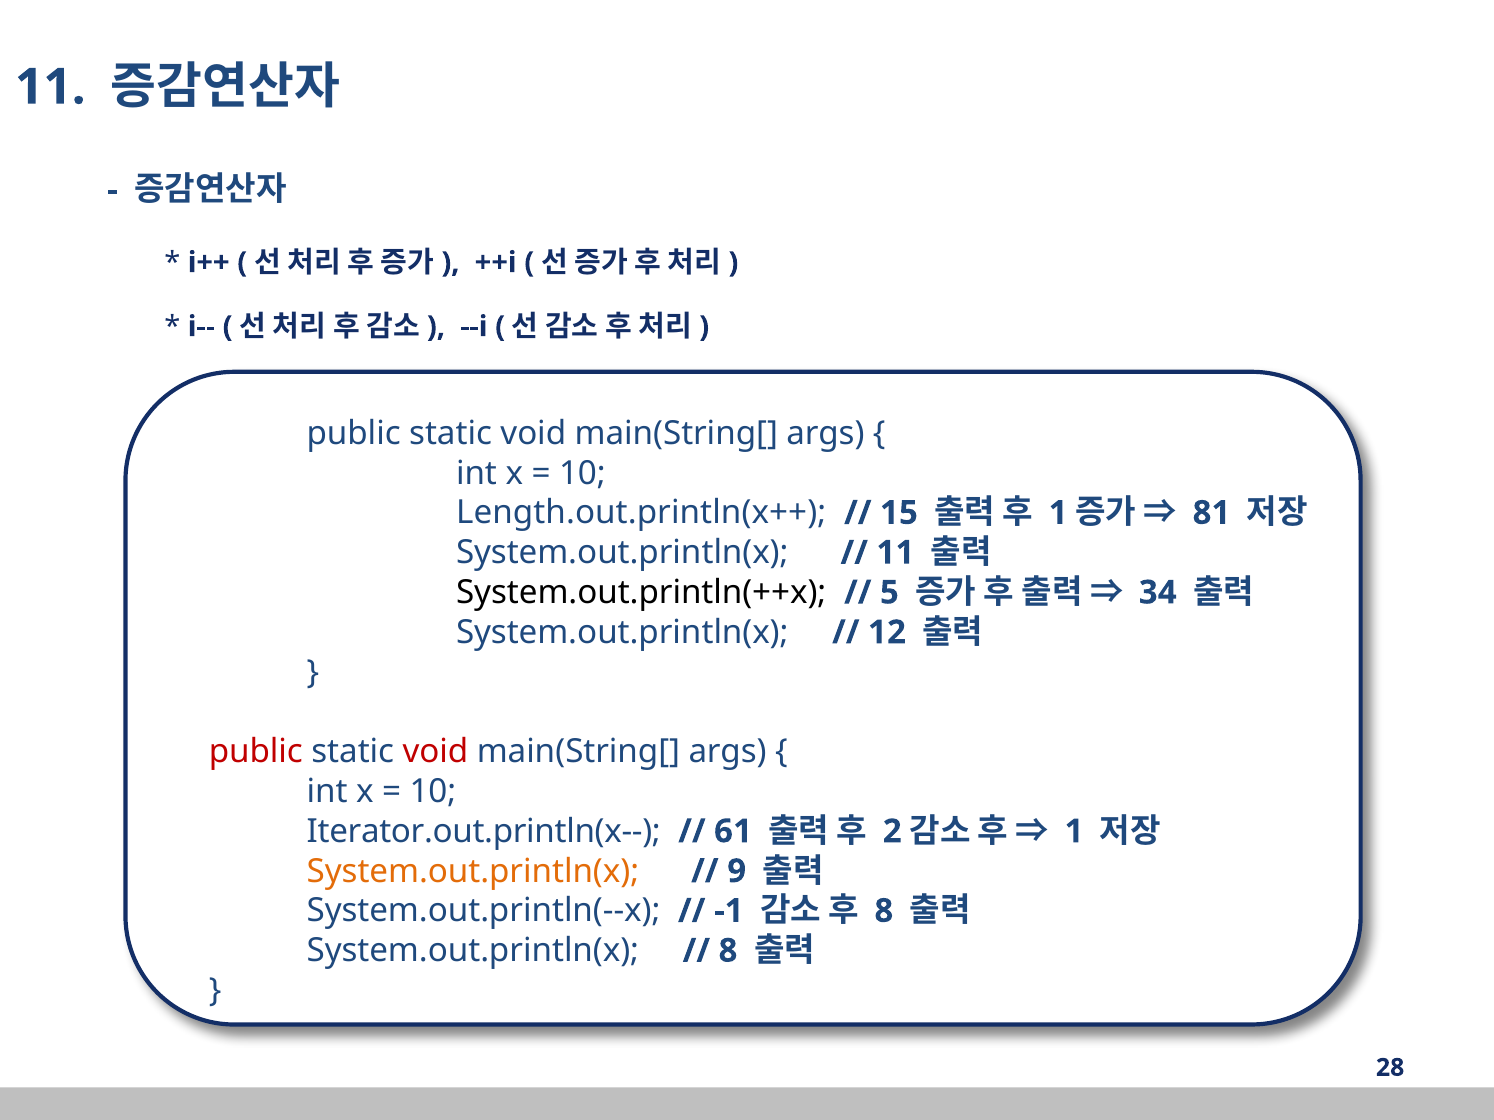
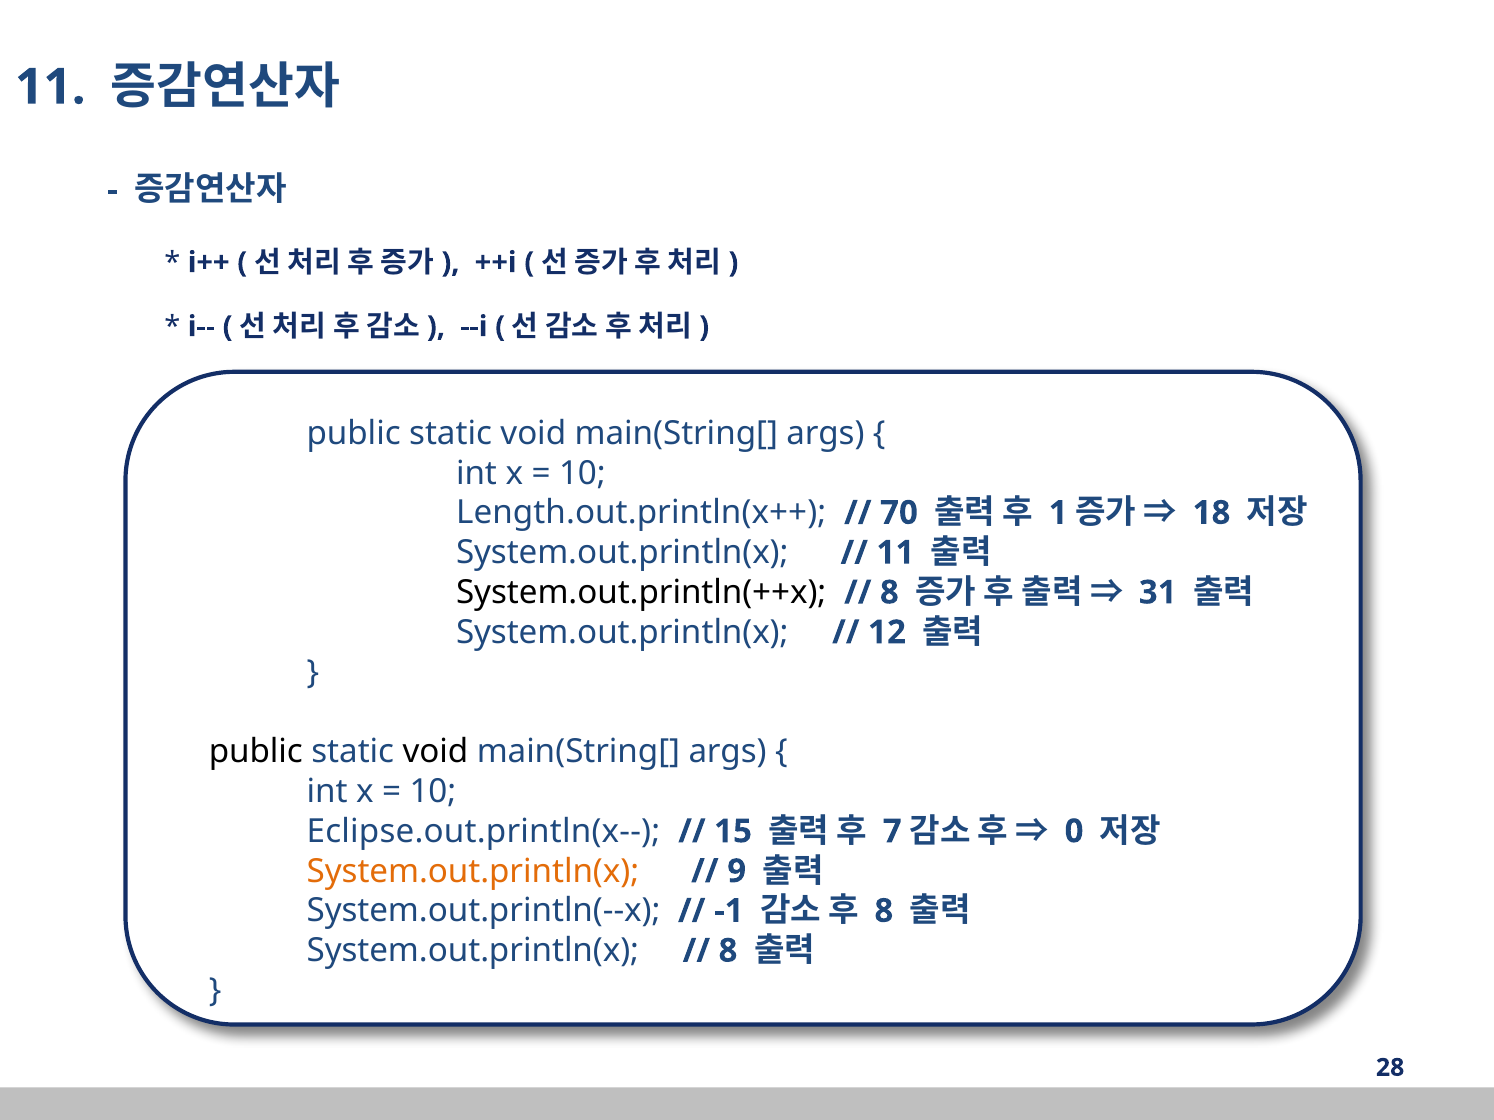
15: 15 -> 70 (899, 513)
81: 81 -> 18 (1212, 513)
5: 5 -> 8 (889, 593)
34: 34 -> 31 (1158, 593)
public colour: red -> black (256, 752)
void colour: red -> black (435, 752)
Iterator.out.println(x--: Iterator.out.println(x-- -> Eclipse.out.println(x-- (483, 832)
61: 61 -> 15 (733, 832)
2: 2 -> 7 (892, 832)
1: 1 -> 0 (1074, 832)
